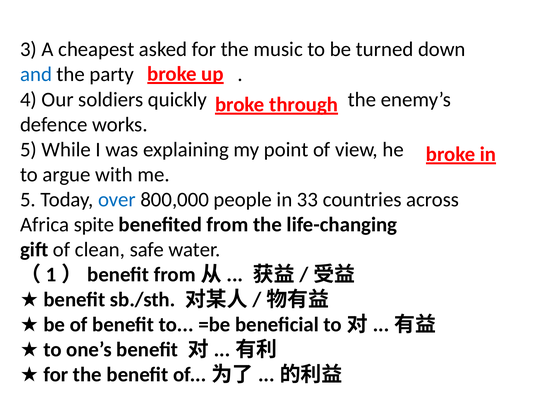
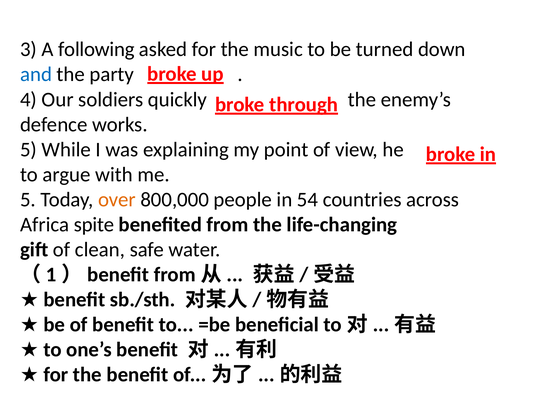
cheapest: cheapest -> following (96, 49)
over colour: blue -> orange (117, 200)
33: 33 -> 54 (308, 200)
